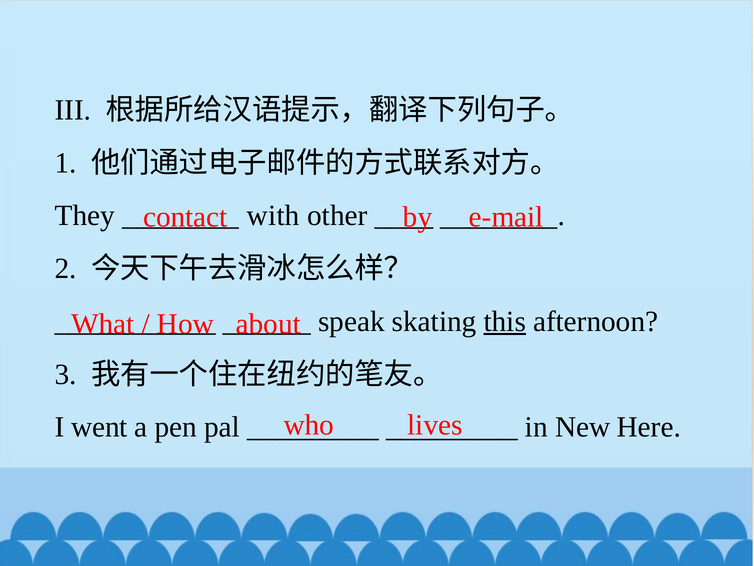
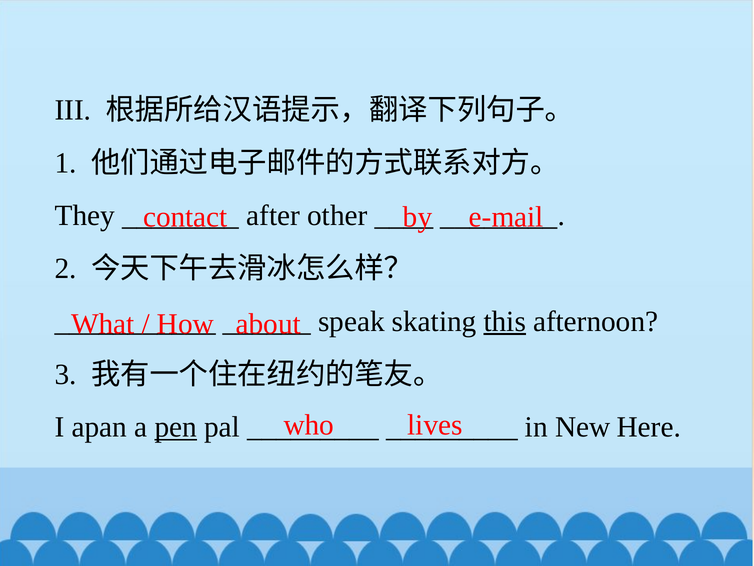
with: with -> after (273, 216)
went: went -> apan (99, 427)
pen underline: none -> present (176, 427)
